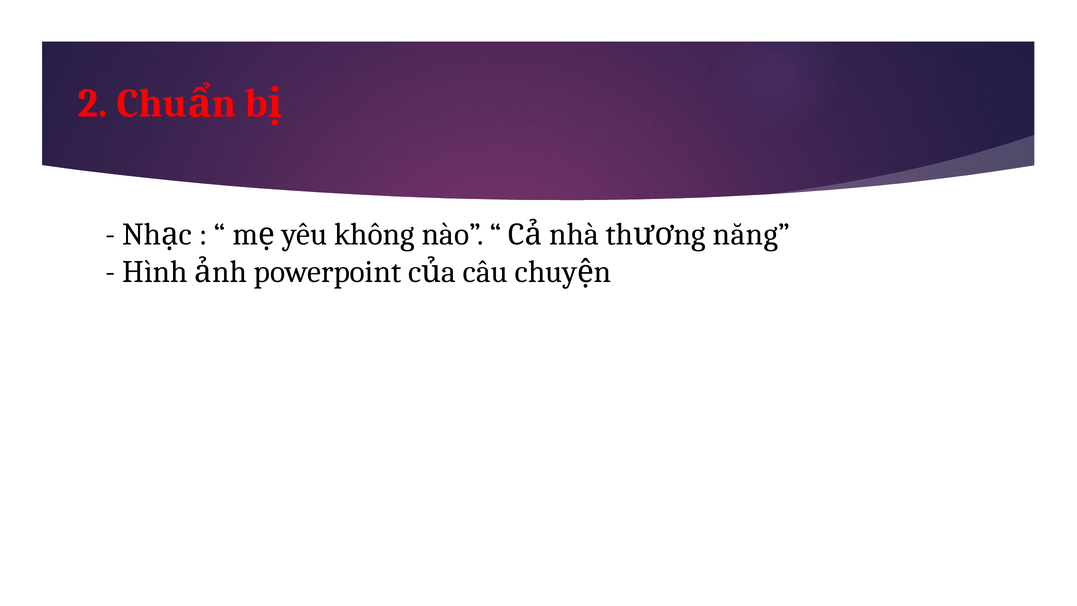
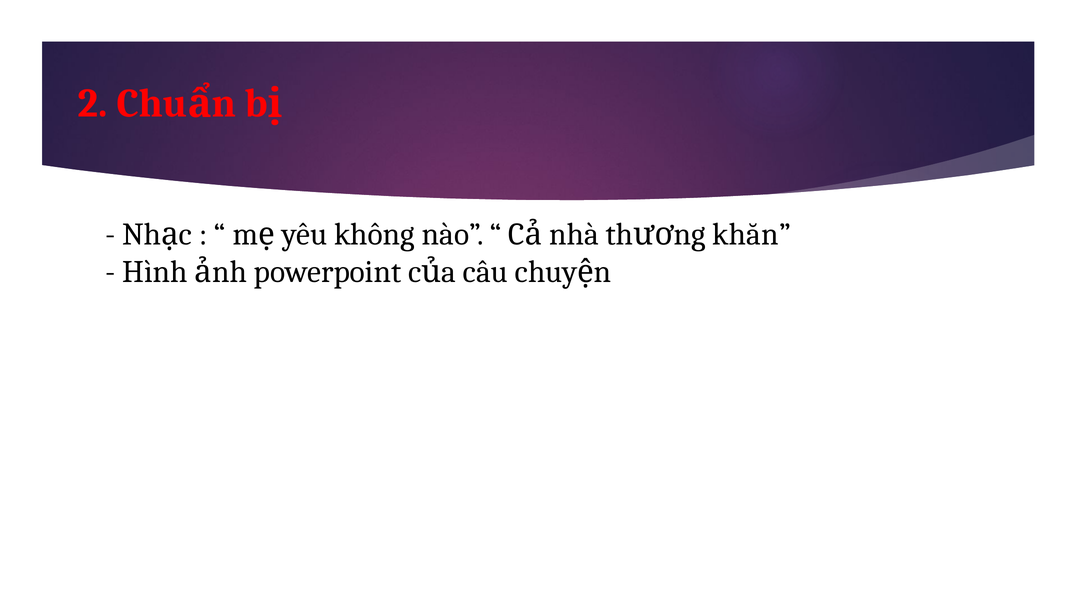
năng: năng -> khăn (752, 234)
